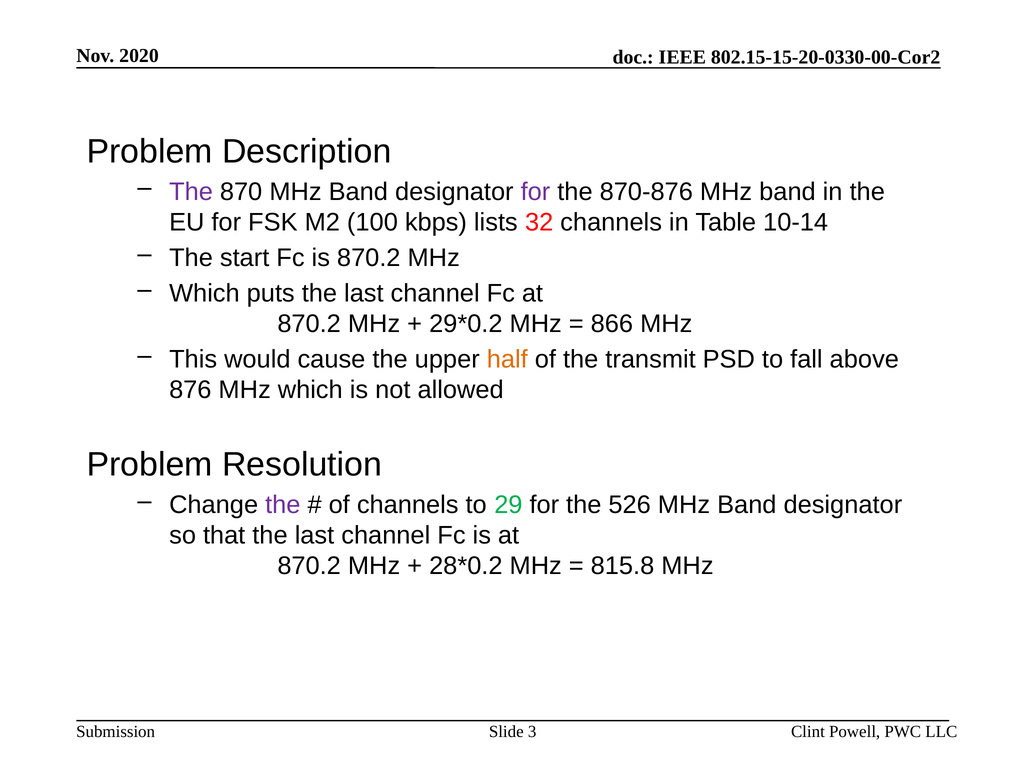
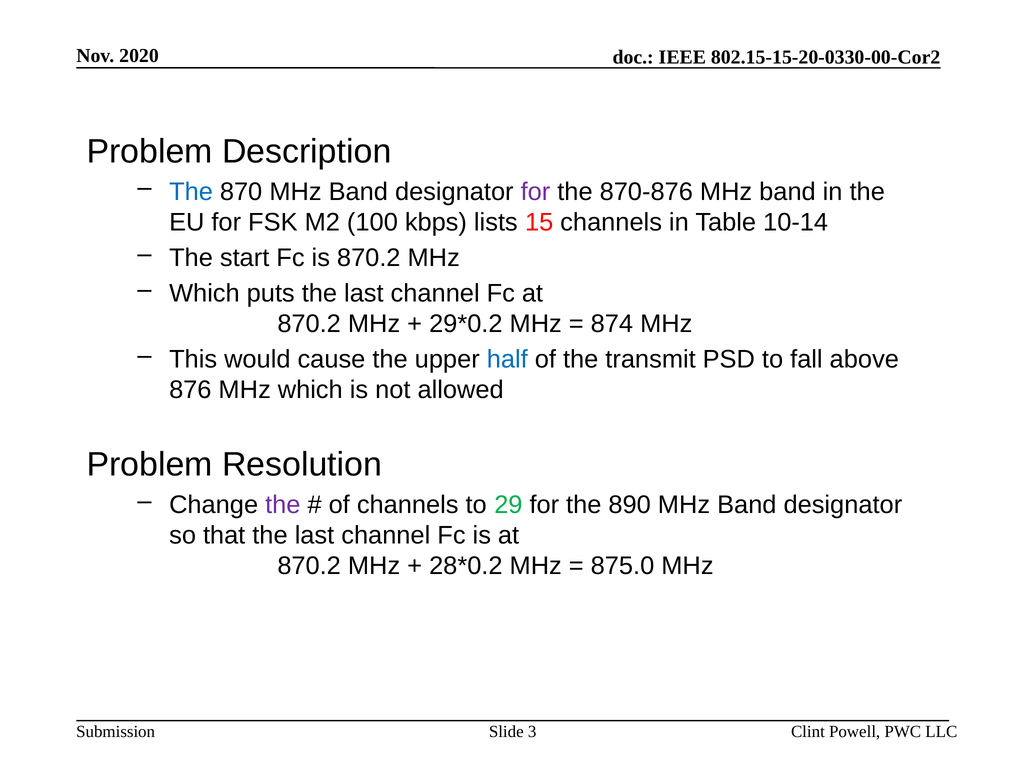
The colour: purple -> blue (191, 192)
32: 32 -> 15 (539, 222)
866: 866 -> 874 (612, 324)
half colour: orange -> blue (507, 359)
526: 526 -> 890 (630, 505)
815.8: 815.8 -> 875.0 (622, 566)
